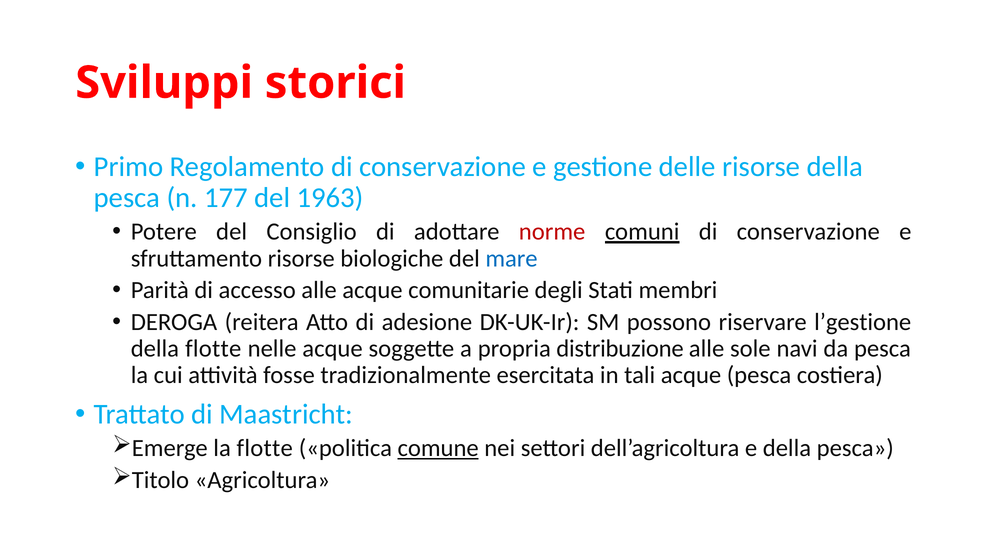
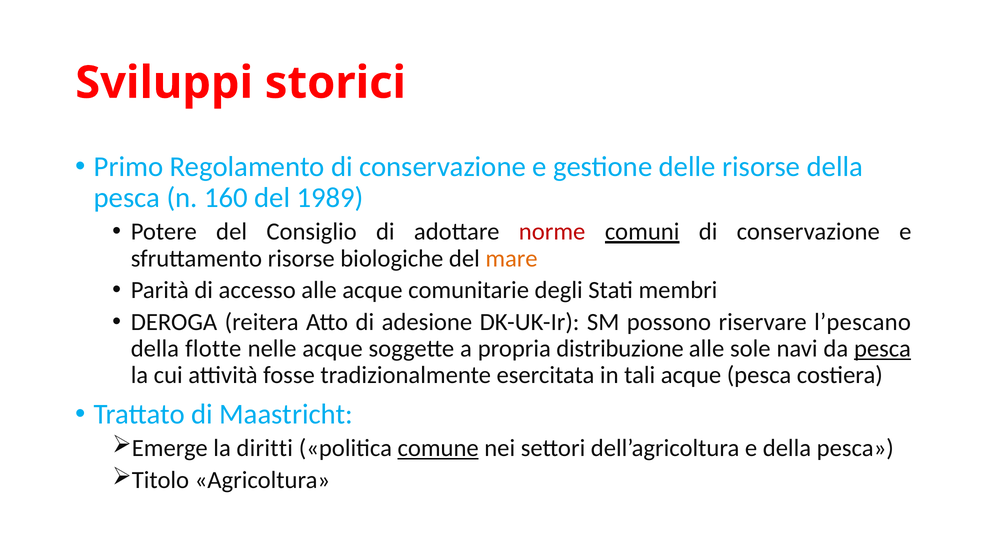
177: 177 -> 160 (226, 198)
1963: 1963 -> 1989 (330, 198)
mare colour: blue -> orange (511, 259)
l’gestione: l’gestione -> l’pescano (863, 322)
pesca underline: none -> present (882, 349)
la flotte: flotte -> diritti (265, 448)
